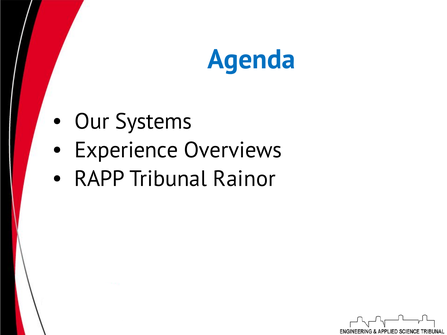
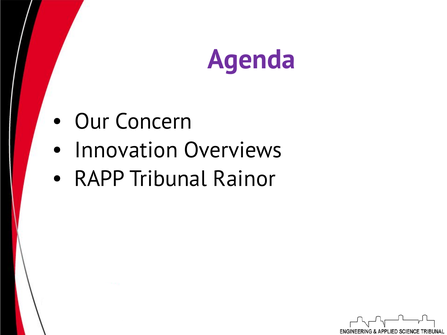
Agenda colour: blue -> purple (251, 60)
Systems: Systems -> Concern (154, 121)
Experience: Experience -> Innovation (126, 150)
